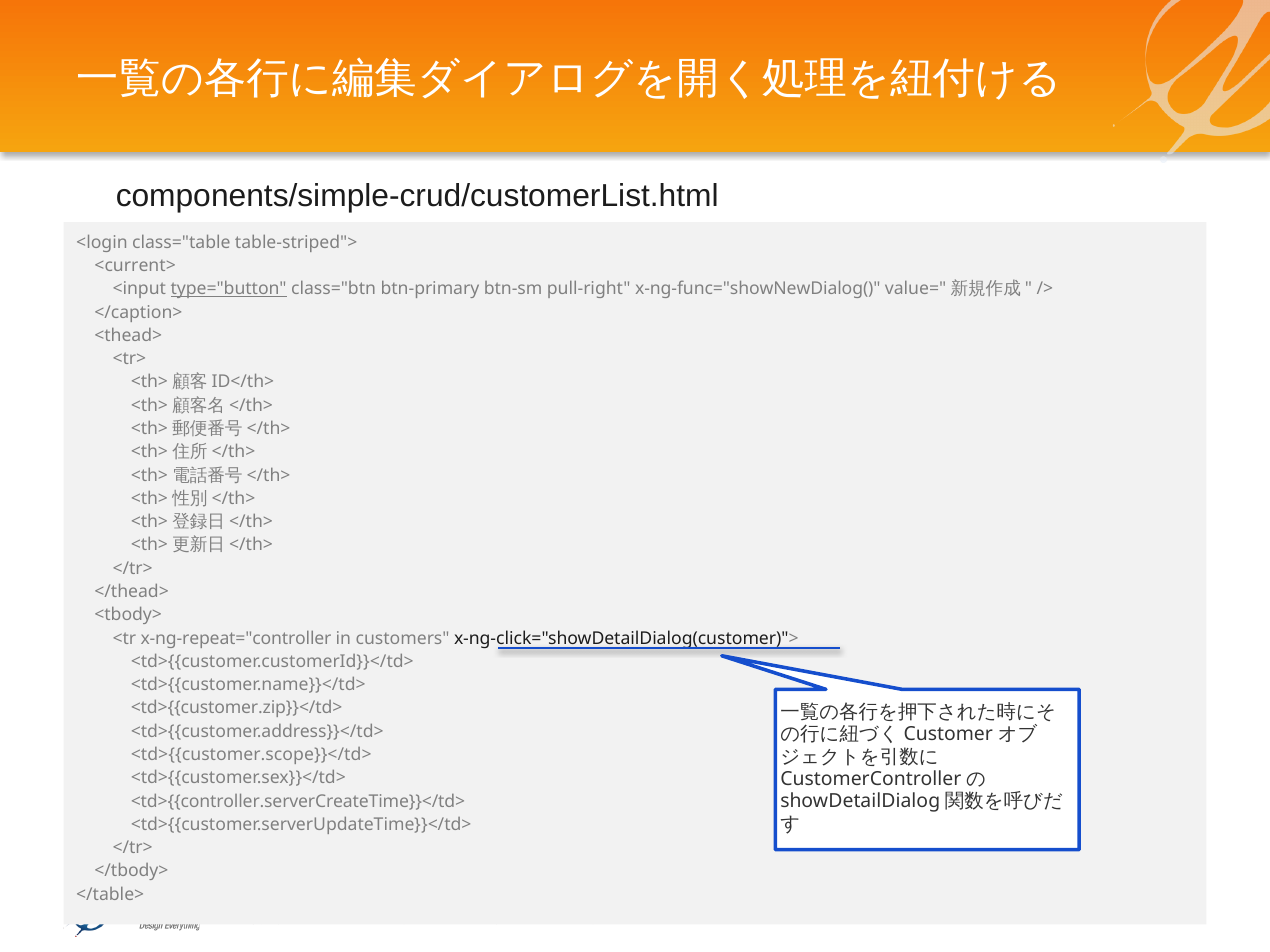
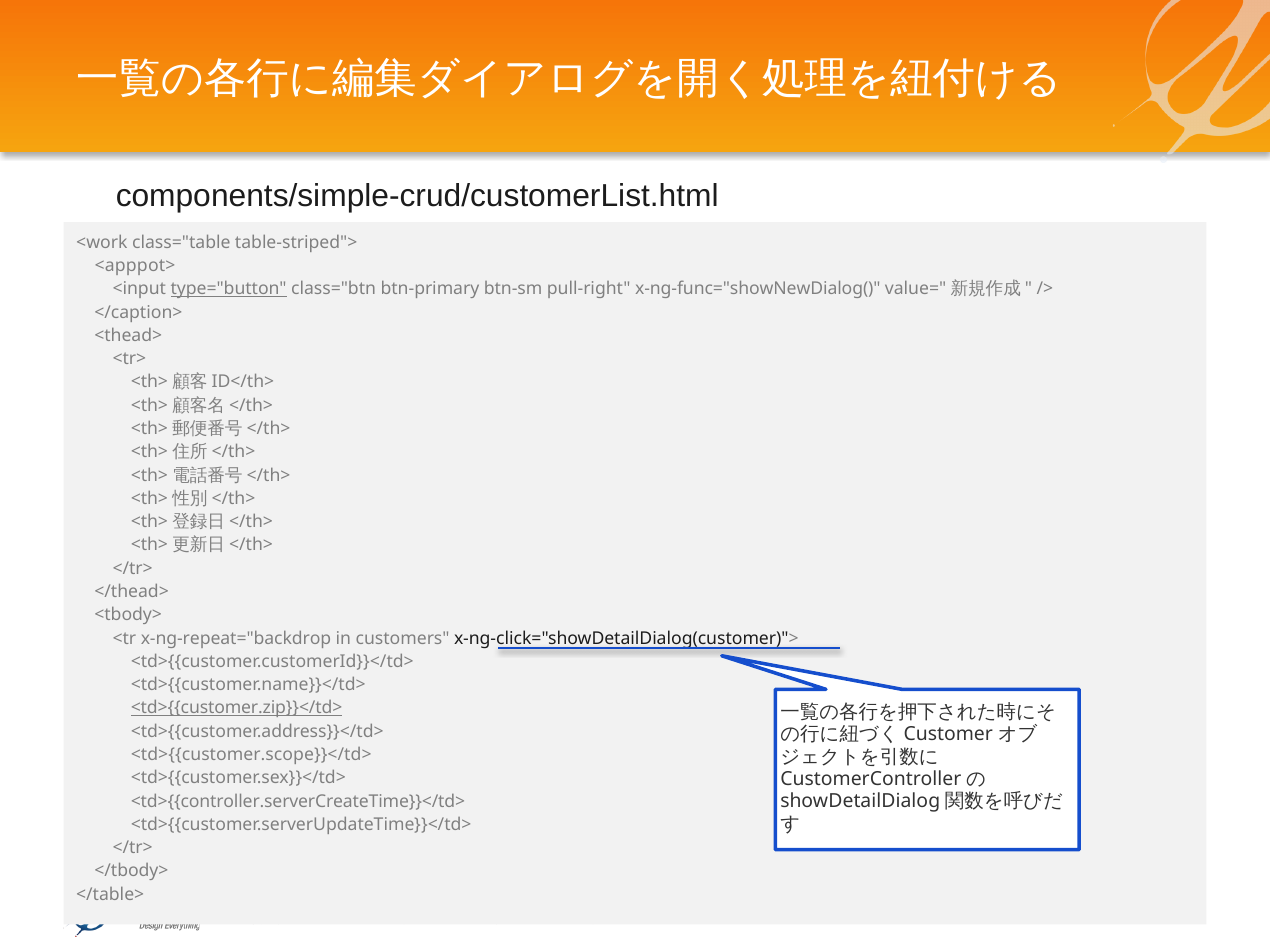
<login: <login -> <work (102, 243)
<current>: <current> -> <apppot> (135, 266)
x-ng-repeat="controller: x-ng-repeat="controller -> x-ng-repeat="backdrop (236, 639)
<td>{{customer.zip}}</td> underline: none -> present (237, 709)
